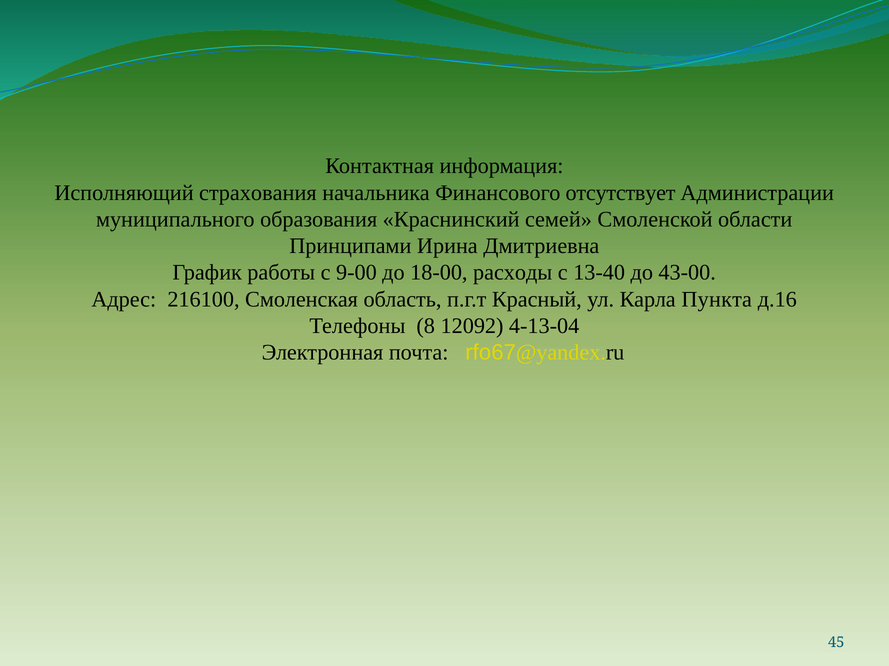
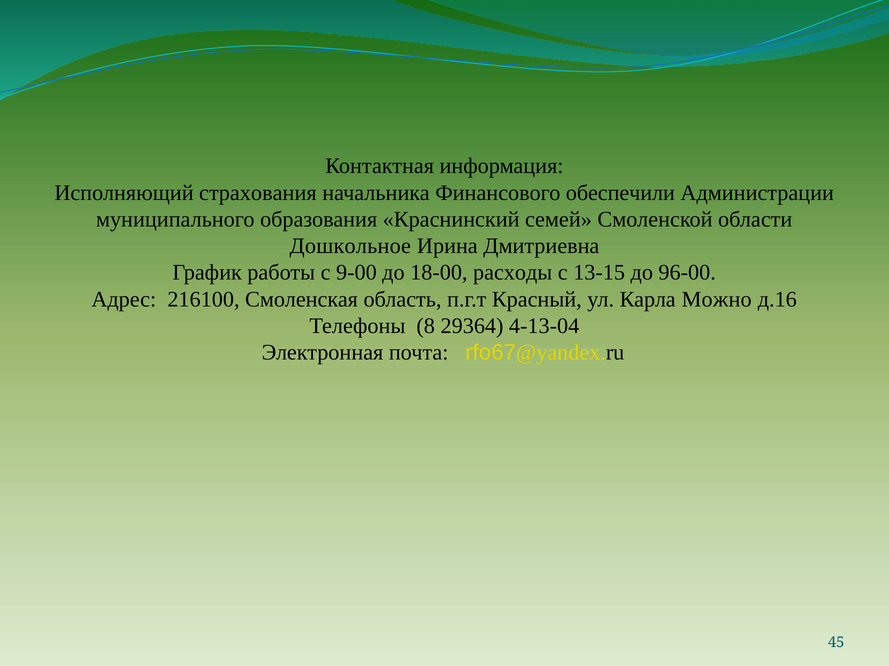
отсутствует: отсутствует -> обеспечили (620, 193)
Принципами: Принципами -> Дошкольное (350, 246)
13-40: 13-40 -> 13-15 (599, 273)
43-00: 43-00 -> 96-00 (687, 273)
Пункта: Пункта -> Можно (717, 300)
12092: 12092 -> 29364 (472, 326)
